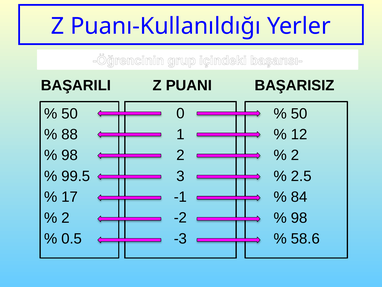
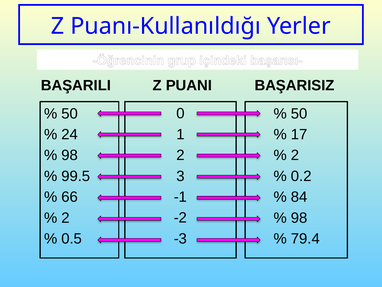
88: 88 -> 24 (70, 134)
12: 12 -> 17 (299, 134)
2.5: 2.5 -> 0.2 (301, 176)
17: 17 -> 66 (70, 197)
58.6: 58.6 -> 79.4 (305, 238)
